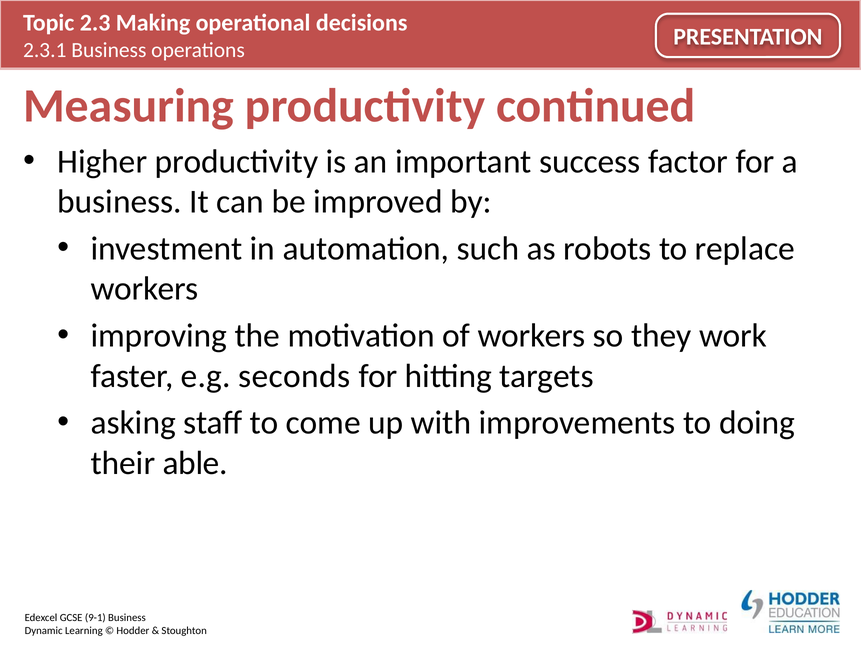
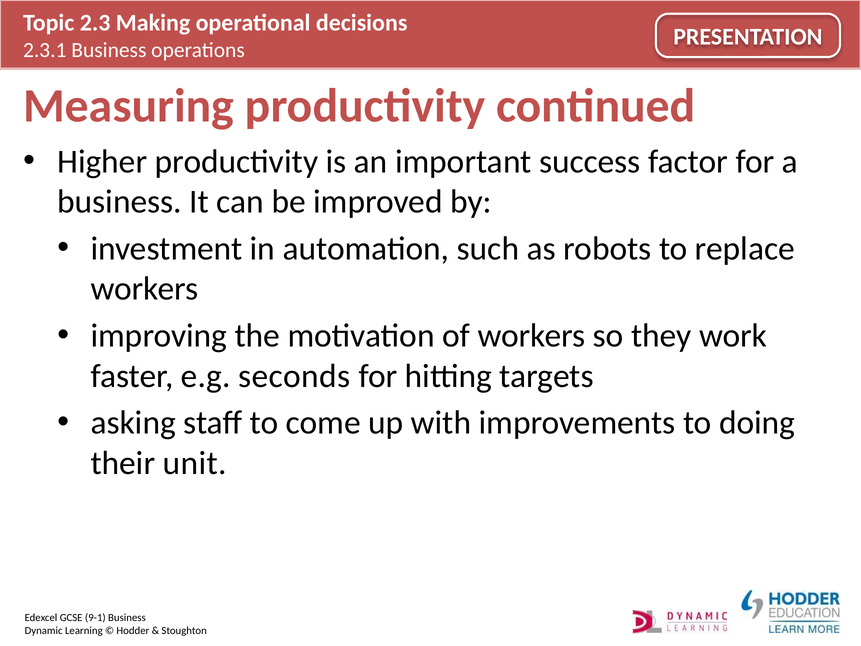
able: able -> unit (195, 463)
